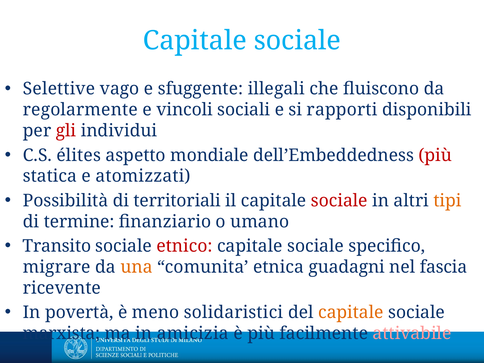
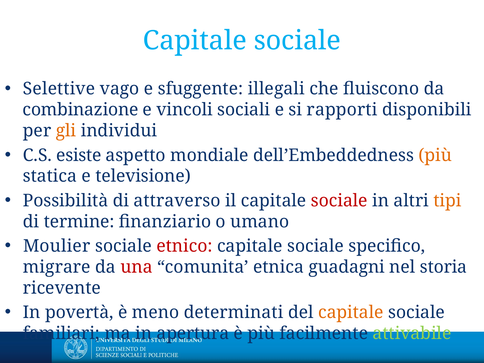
regolarmente: regolarmente -> combinazione (81, 110)
gli colour: red -> orange (66, 131)
élites: élites -> esiste (79, 155)
più colour: red -> orange (435, 155)
atomizzati: atomizzati -> televisione (143, 176)
territoriali: territoriali -> attraverso (177, 201)
Transito: Transito -> Moulier (57, 246)
una colour: orange -> red (136, 267)
fascia: fascia -> storia (444, 267)
solidaristici: solidaristici -> determinati (234, 312)
marxista: marxista -> familiari (61, 333)
amicizia: amicizia -> apertura (193, 333)
attivabile colour: pink -> light green (412, 333)
